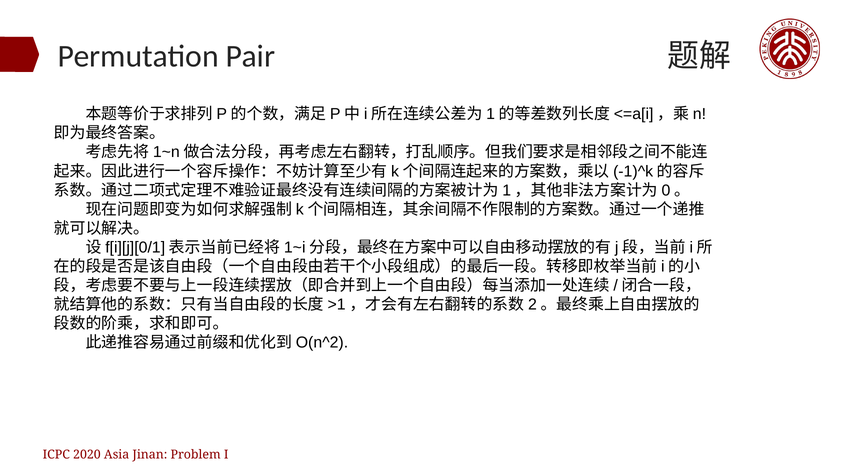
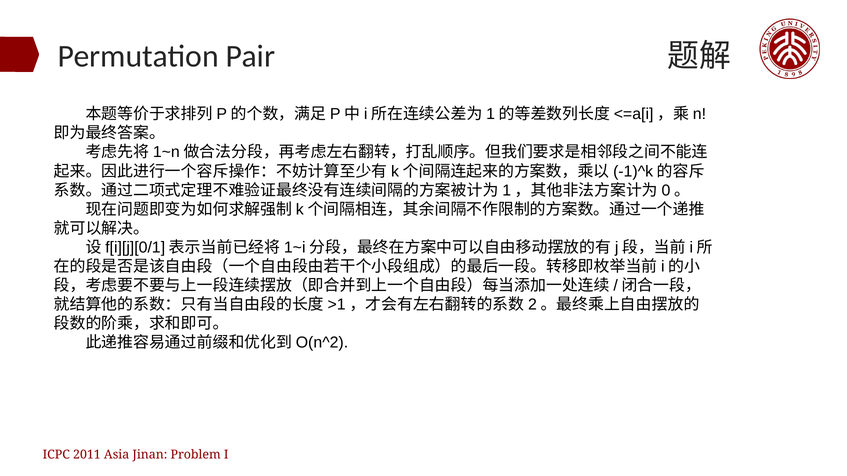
2020: 2020 -> 2011 (87, 455)
